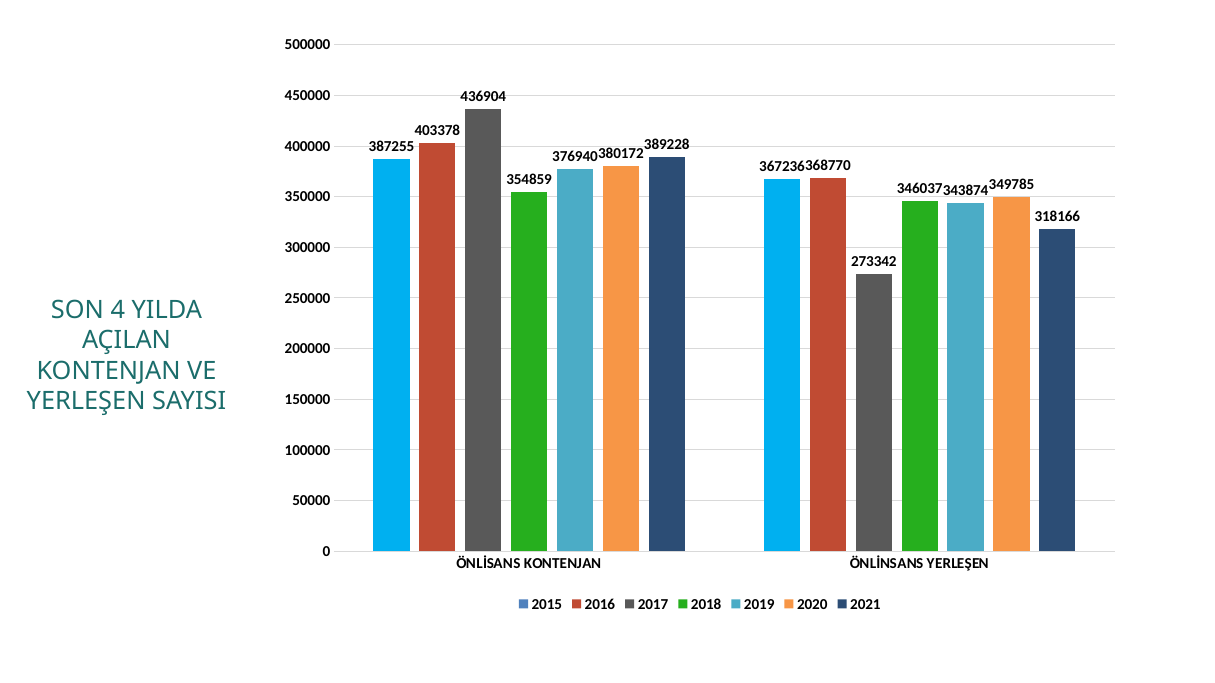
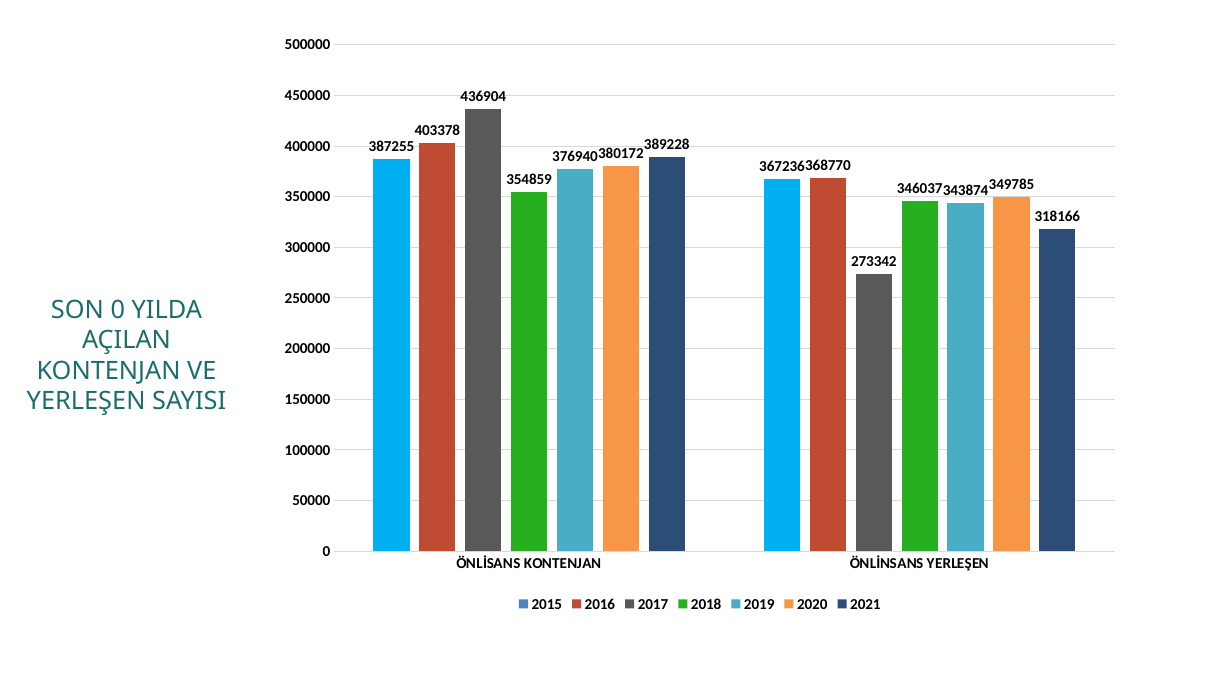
SON 4: 4 -> 0 (118, 310)
